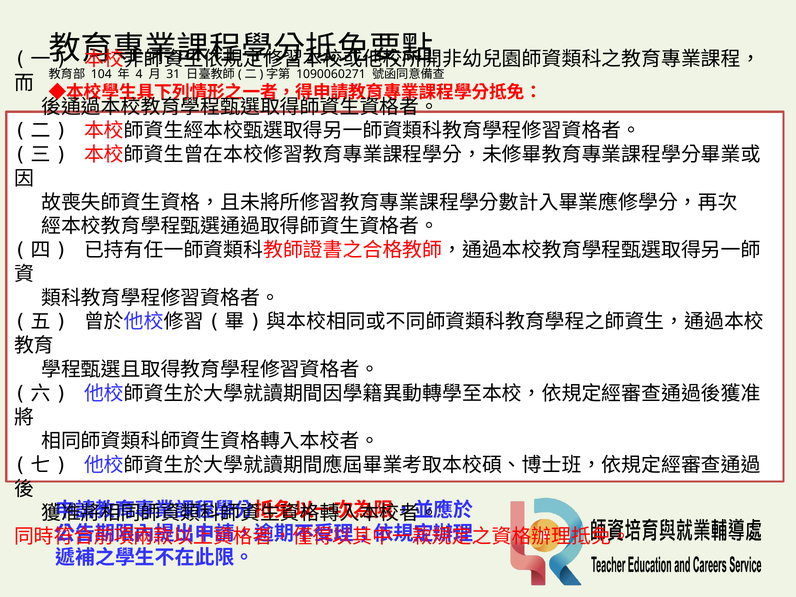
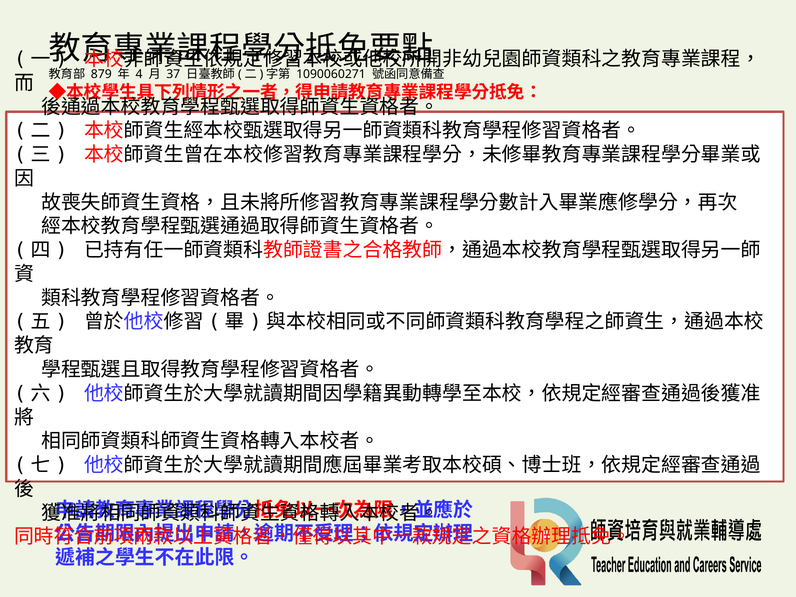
104: 104 -> 879 (101, 74)
31: 31 -> 37 (173, 74)
